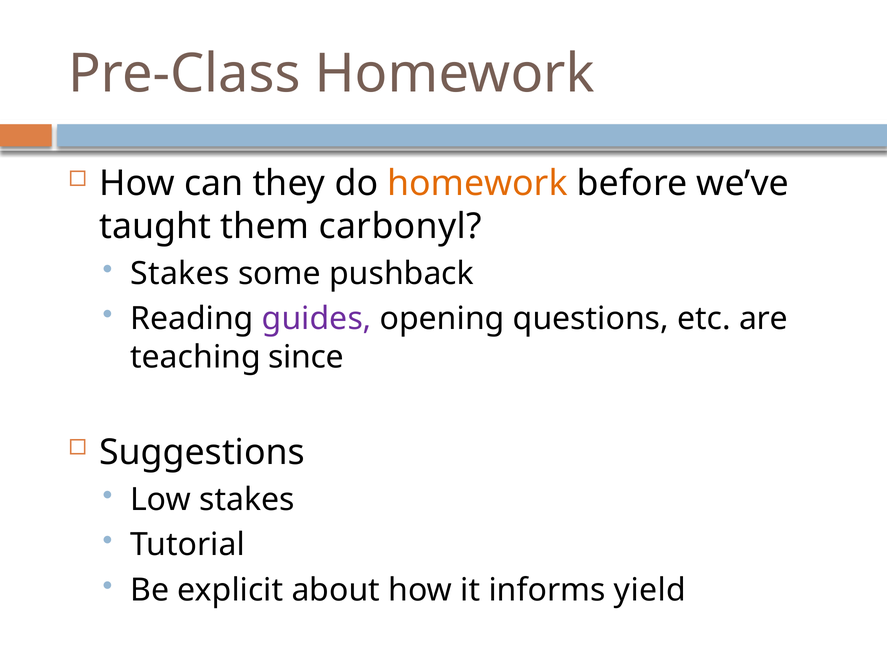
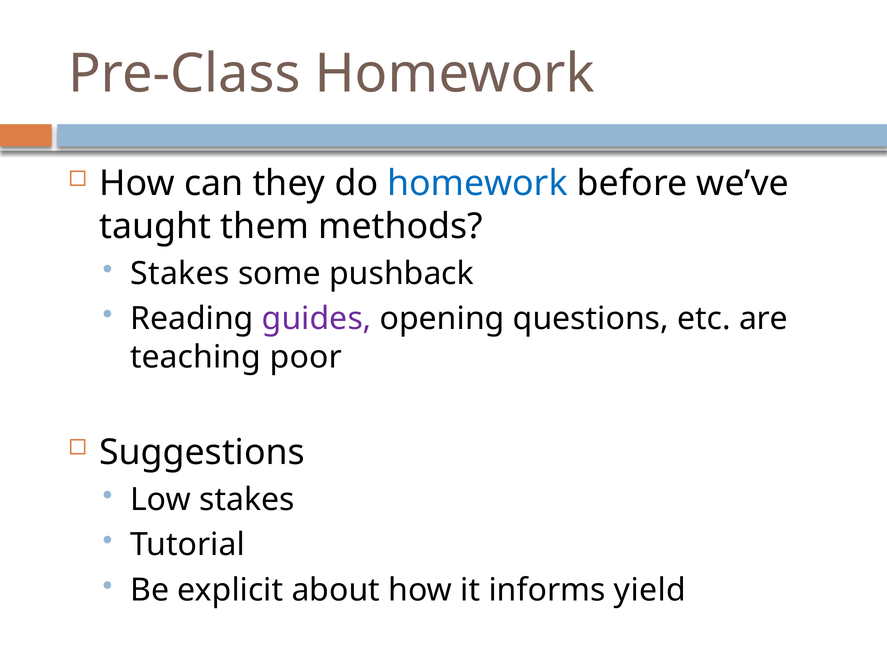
homework colour: orange -> blue (478, 184)
carbonyl: carbonyl -> methods (400, 226)
since: since -> poor (306, 358)
